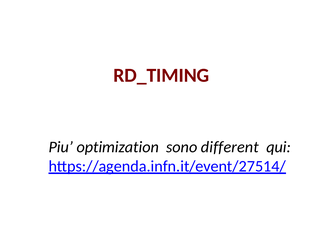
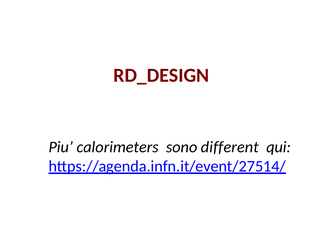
RD_TIMING: RD_TIMING -> RD_DESIGN (161, 75)
optimization: optimization -> calorimeters (118, 147)
